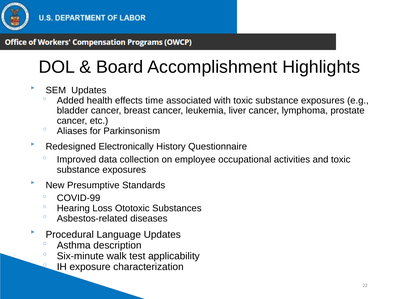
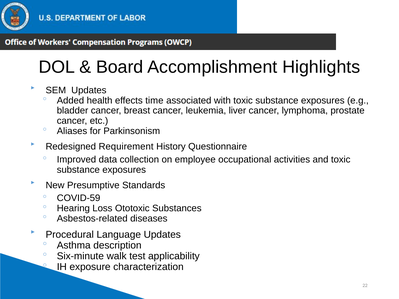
Electronically: Electronically -> Requirement (126, 147)
COVID-99: COVID-99 -> COVID-59 (79, 198)
